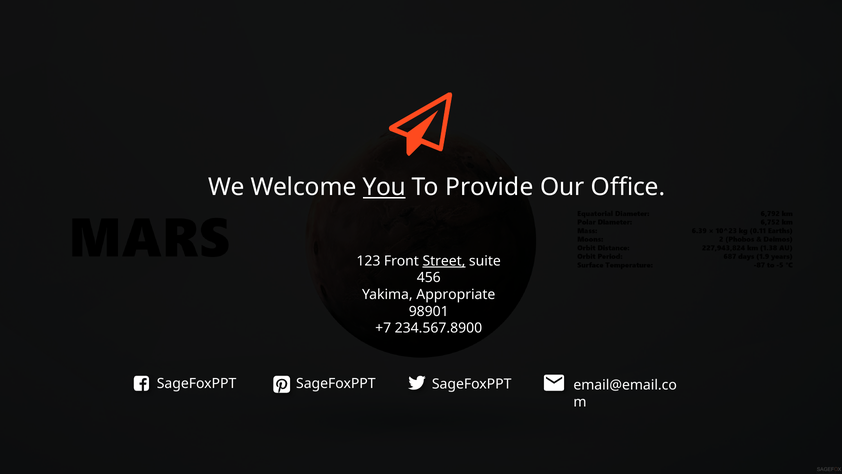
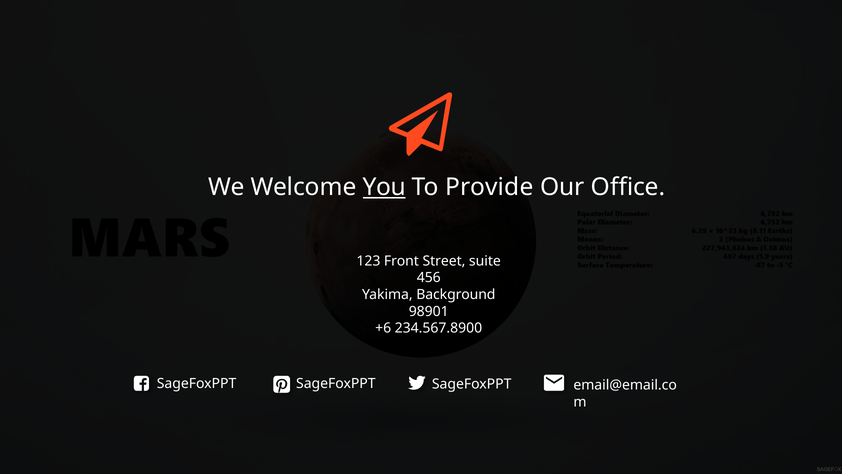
Street underline: present -> none (444, 261)
Appropriate: Appropriate -> Background (456, 294)
+7: +7 -> +6 (383, 328)
